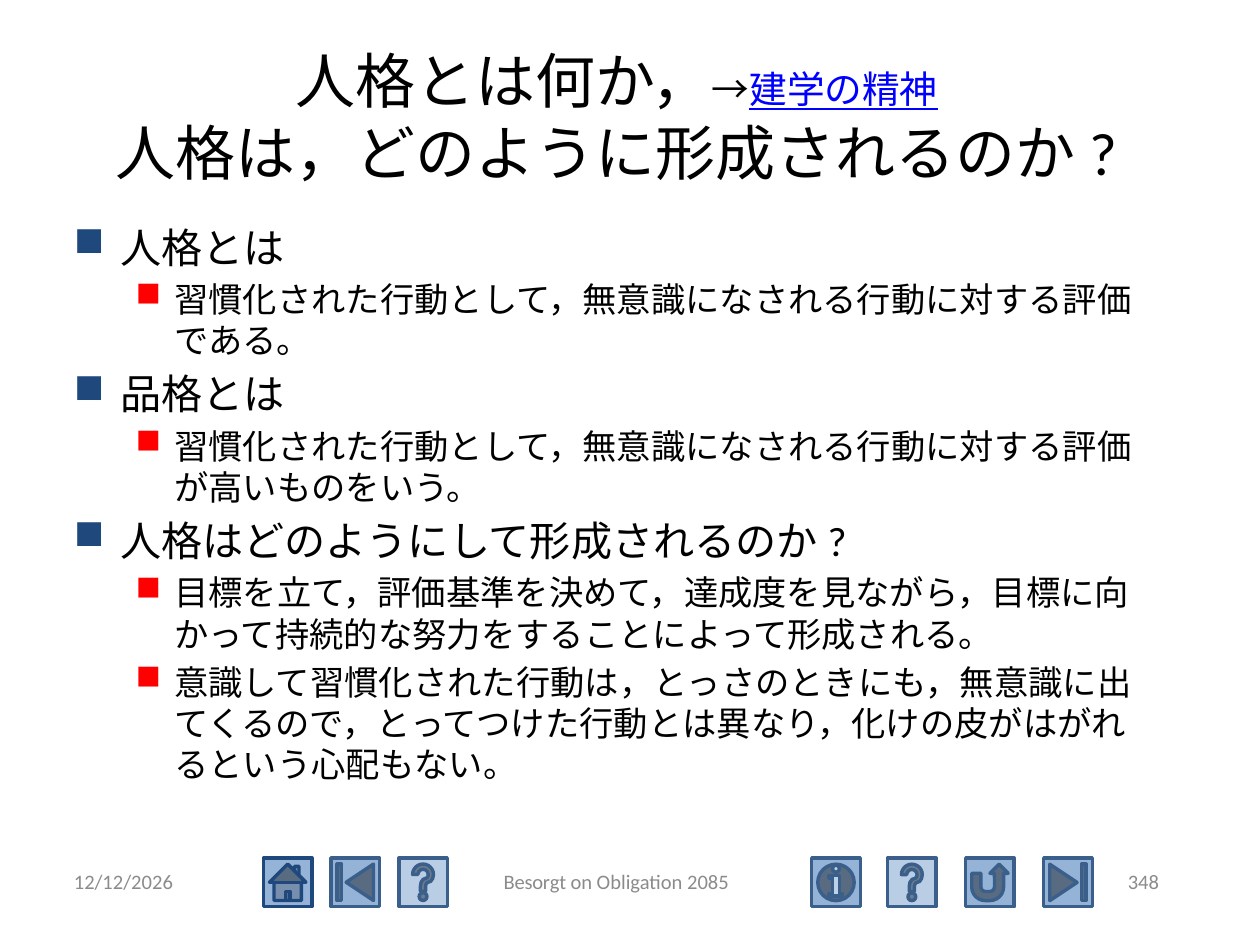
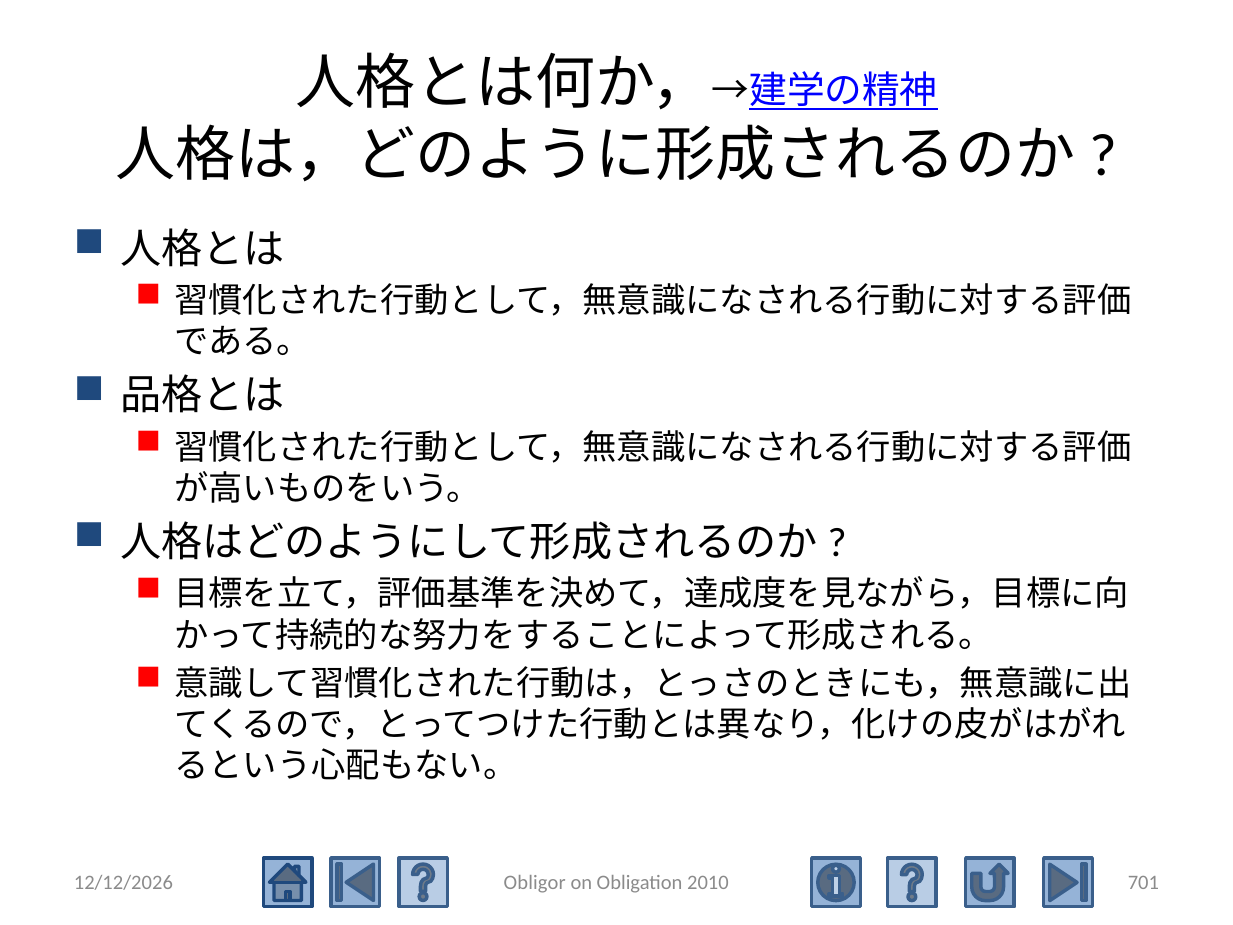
Besorgt: Besorgt -> Obligor (535, 883)
2085: 2085 -> 2010 (708, 883)
348: 348 -> 701 (1143, 883)
